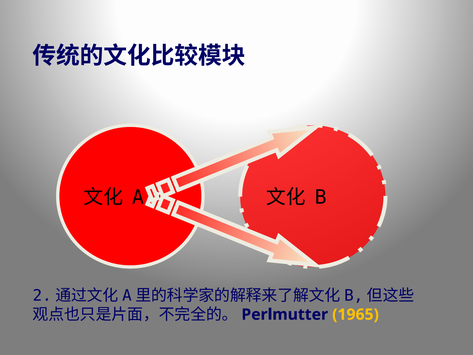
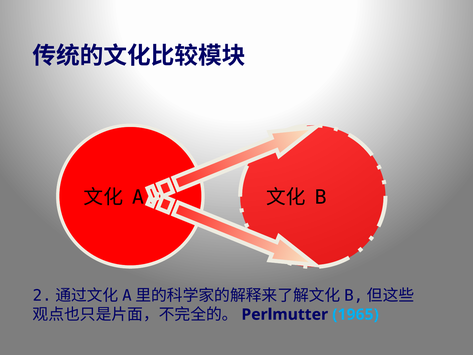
1965 colour: yellow -> light blue (356, 314)
